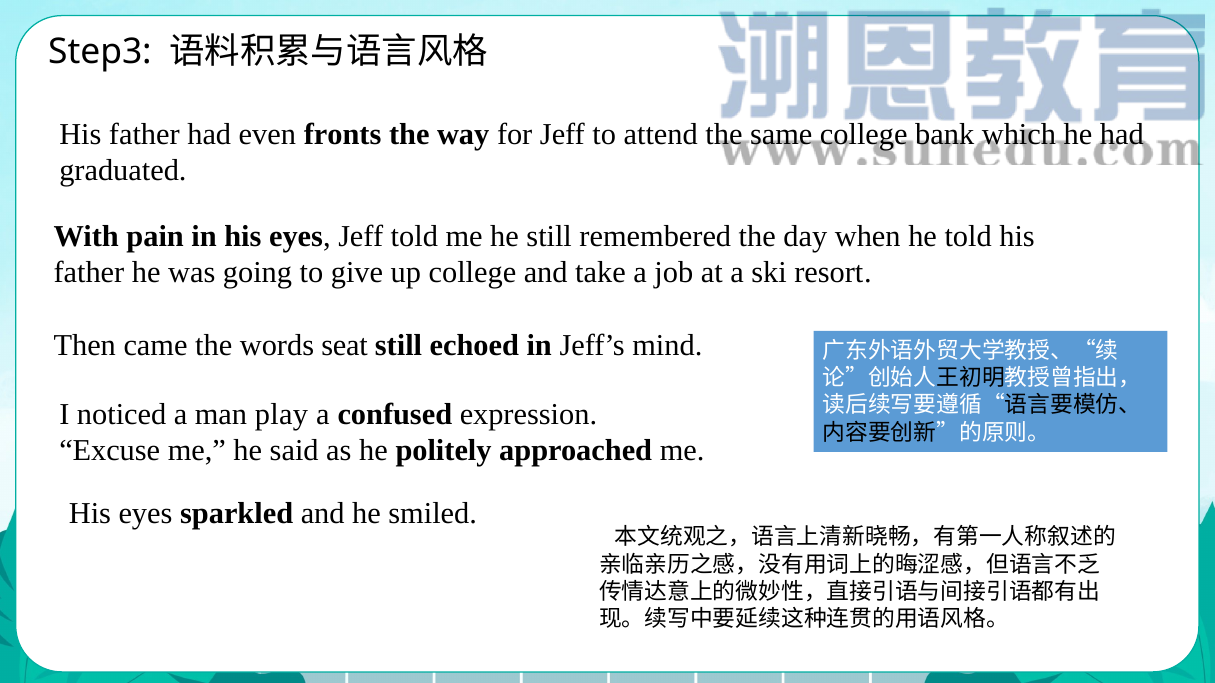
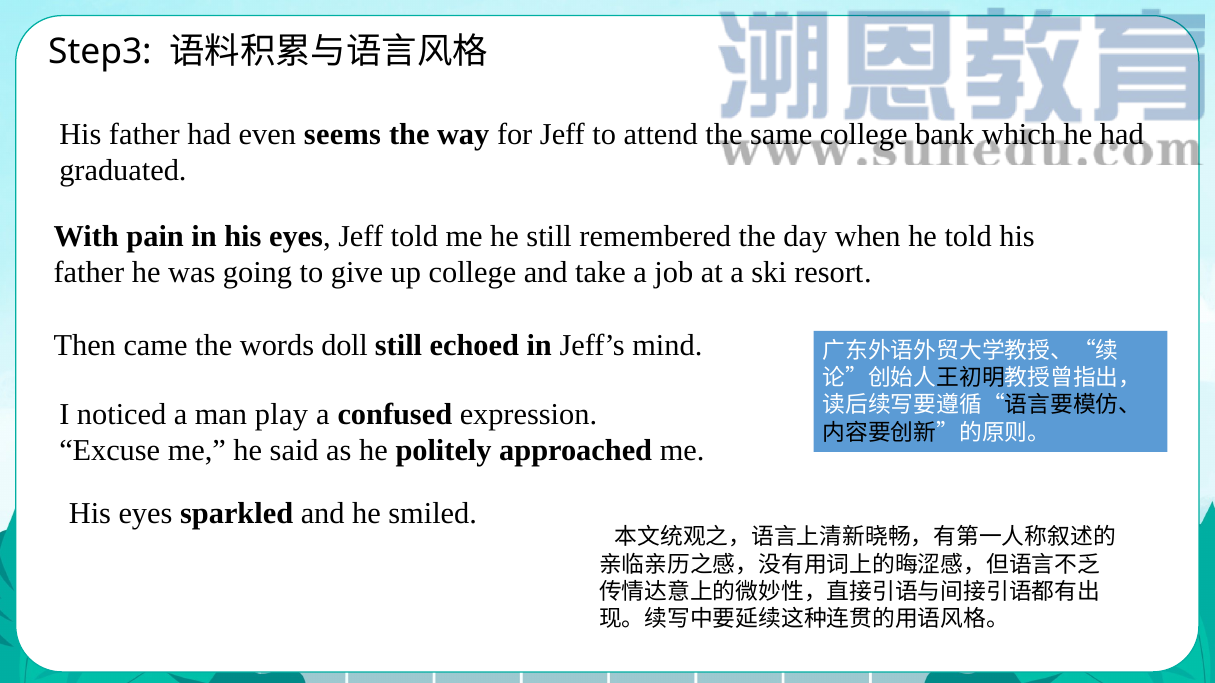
fronts: fronts -> seems (342, 135)
seat: seat -> doll (345, 346)
